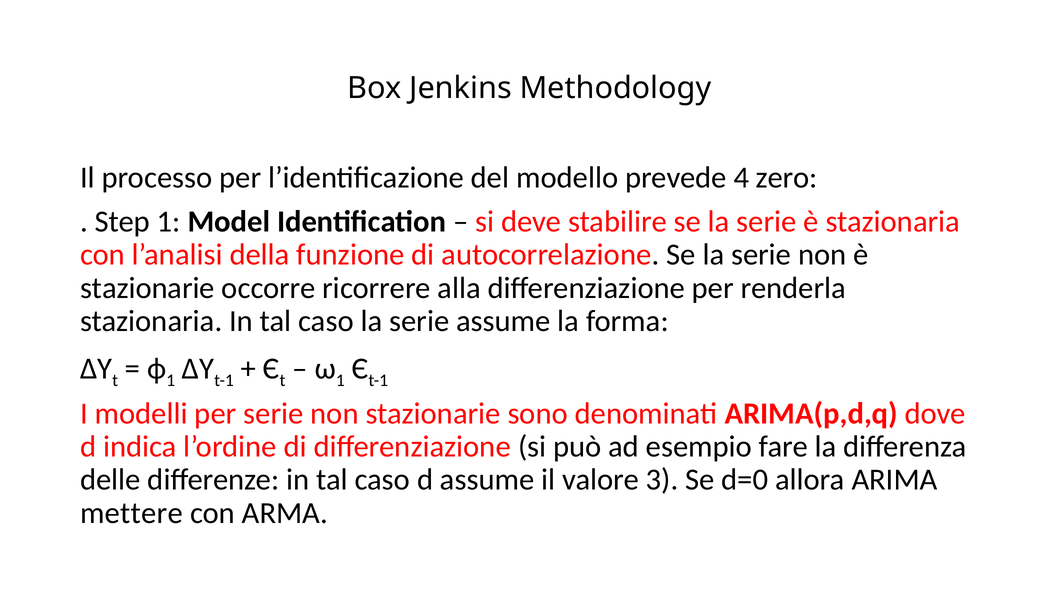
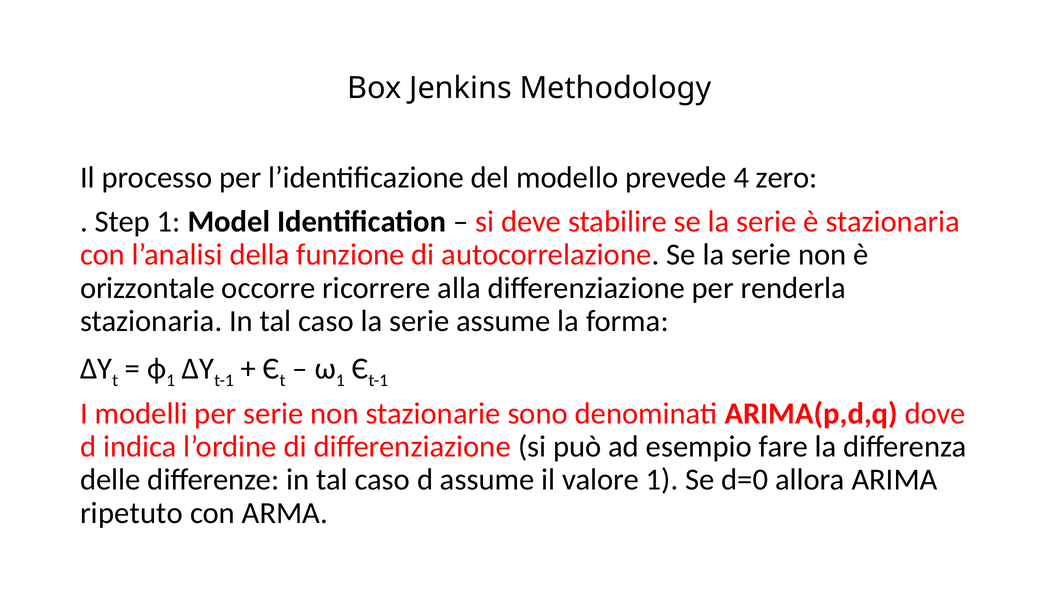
stazionarie: stazionarie -> orizzontale (147, 288)
valore 3: 3 -> 1 (662, 480)
mettere: mettere -> ripetuto (132, 513)
